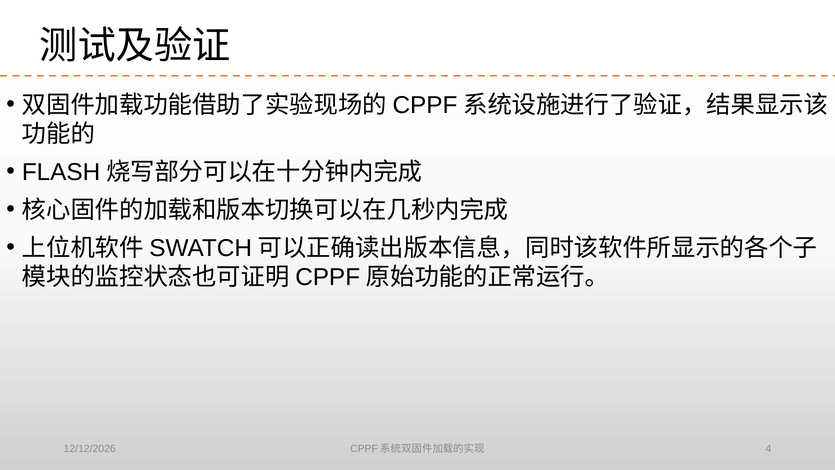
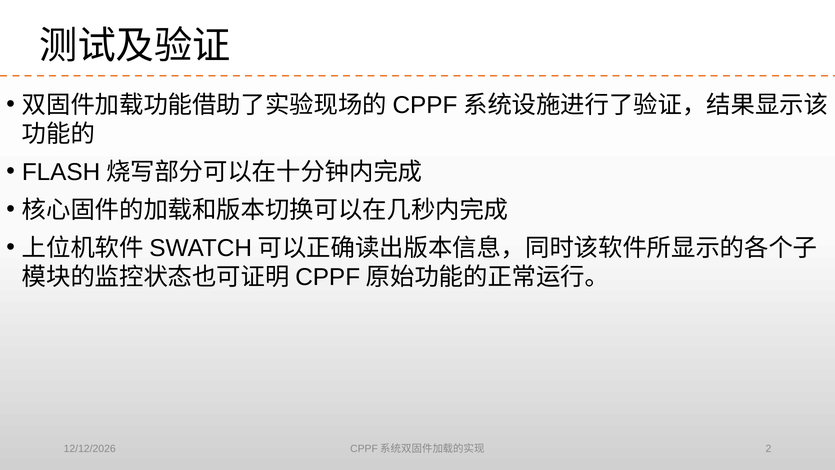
4: 4 -> 2 (768, 449)
